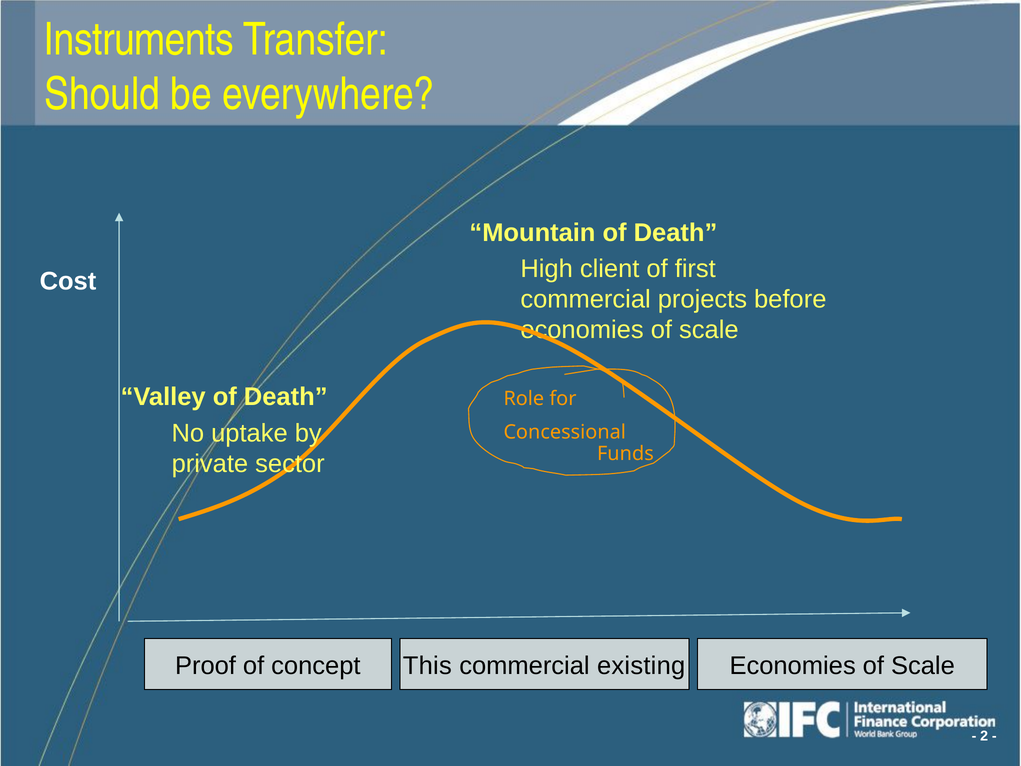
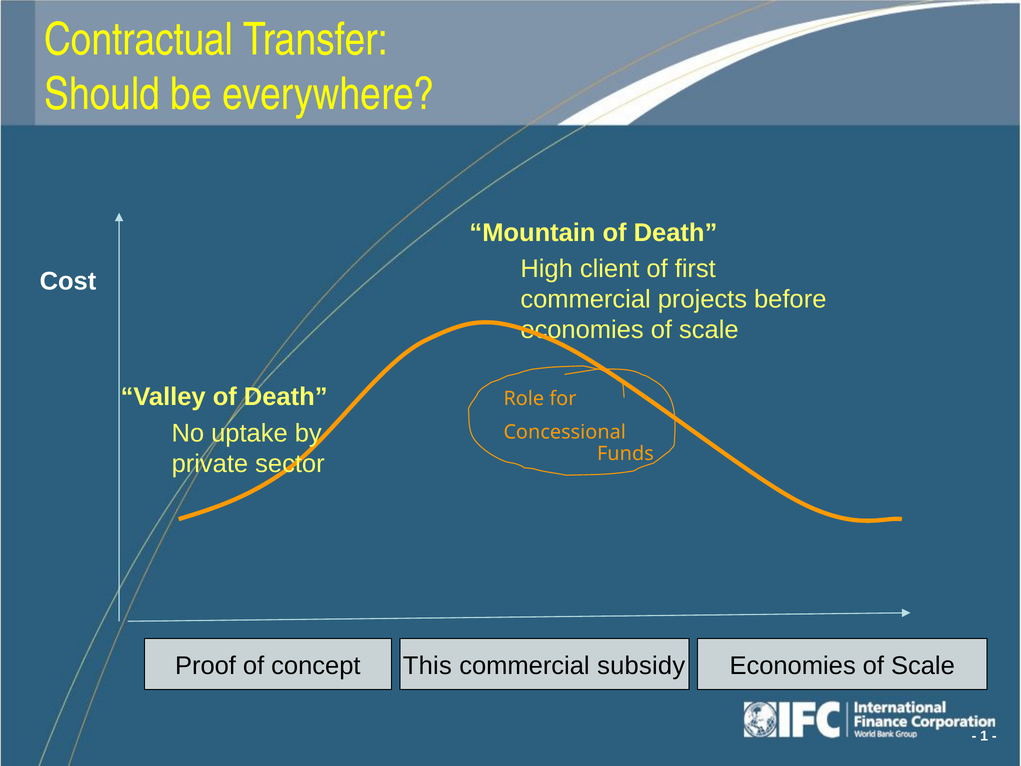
Instruments: Instruments -> Contractual (139, 40)
existing: existing -> subsidy (641, 665)
2: 2 -> 1 (984, 736)
